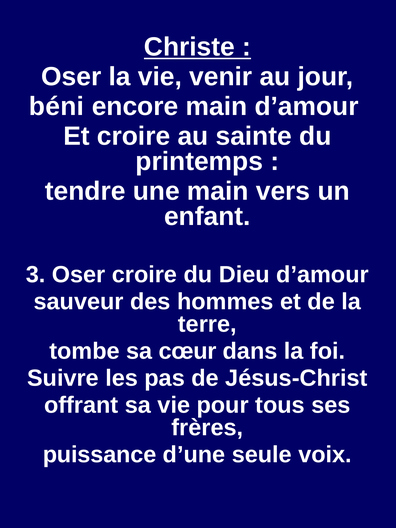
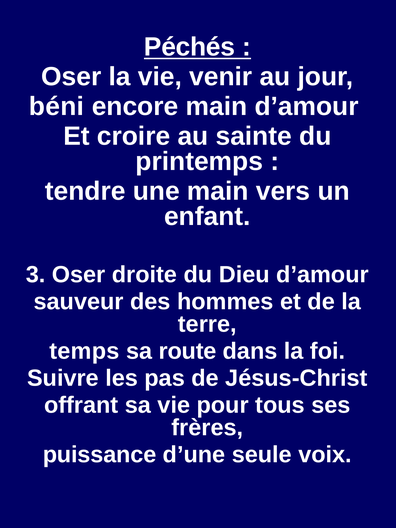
Christe: Christe -> Péchés (190, 47)
Oser croire: croire -> droite (144, 275)
tombe: tombe -> temps (84, 351)
cœur: cœur -> route (188, 351)
